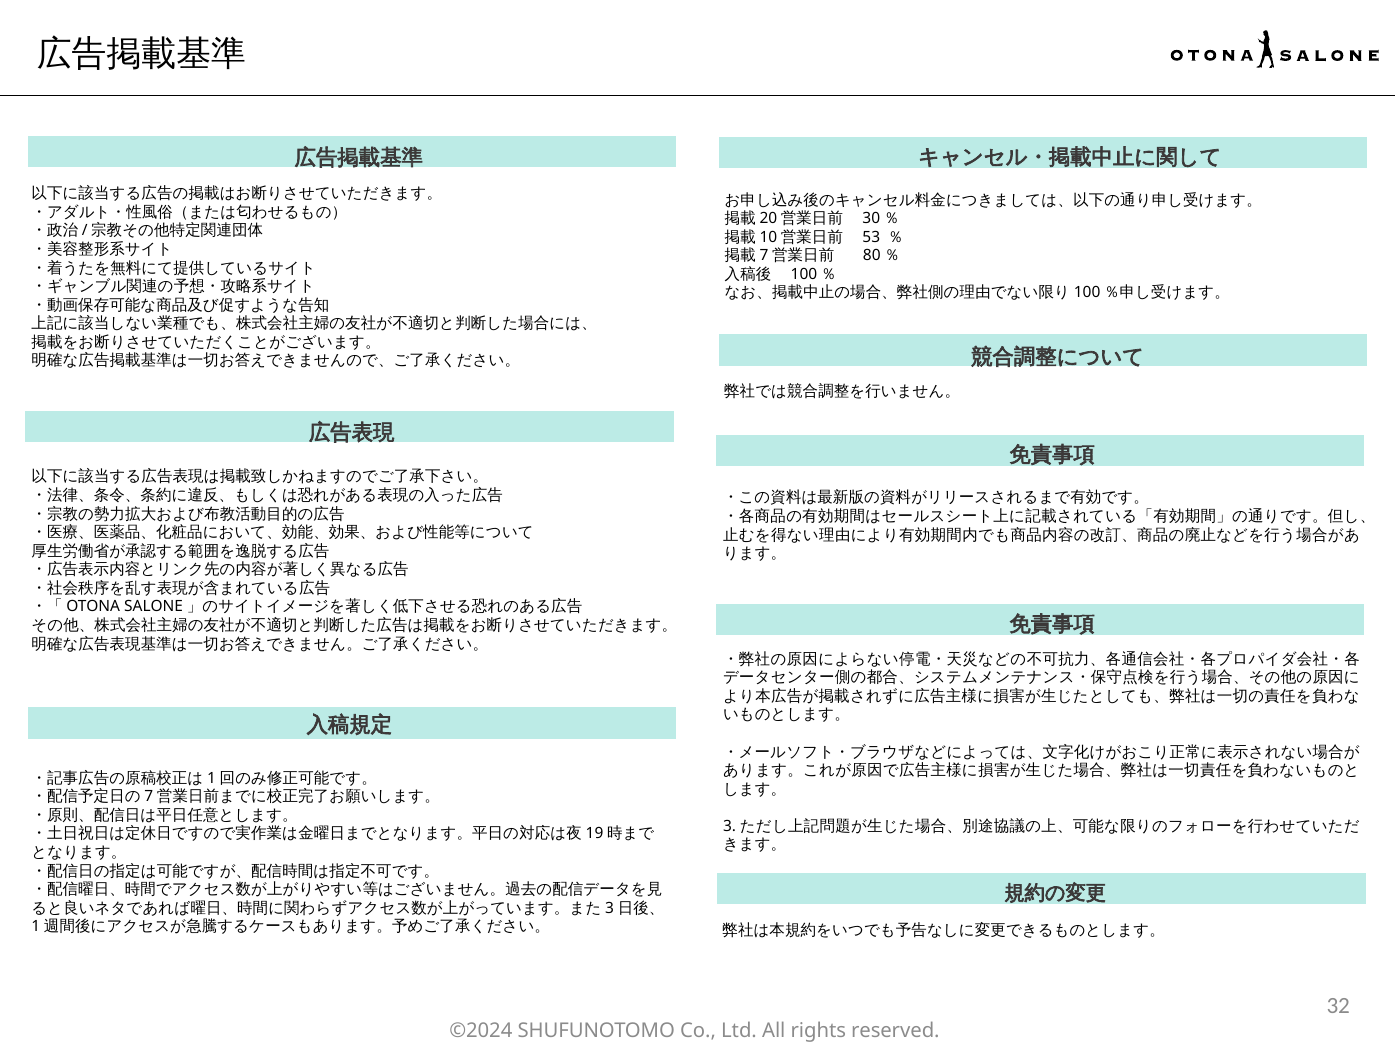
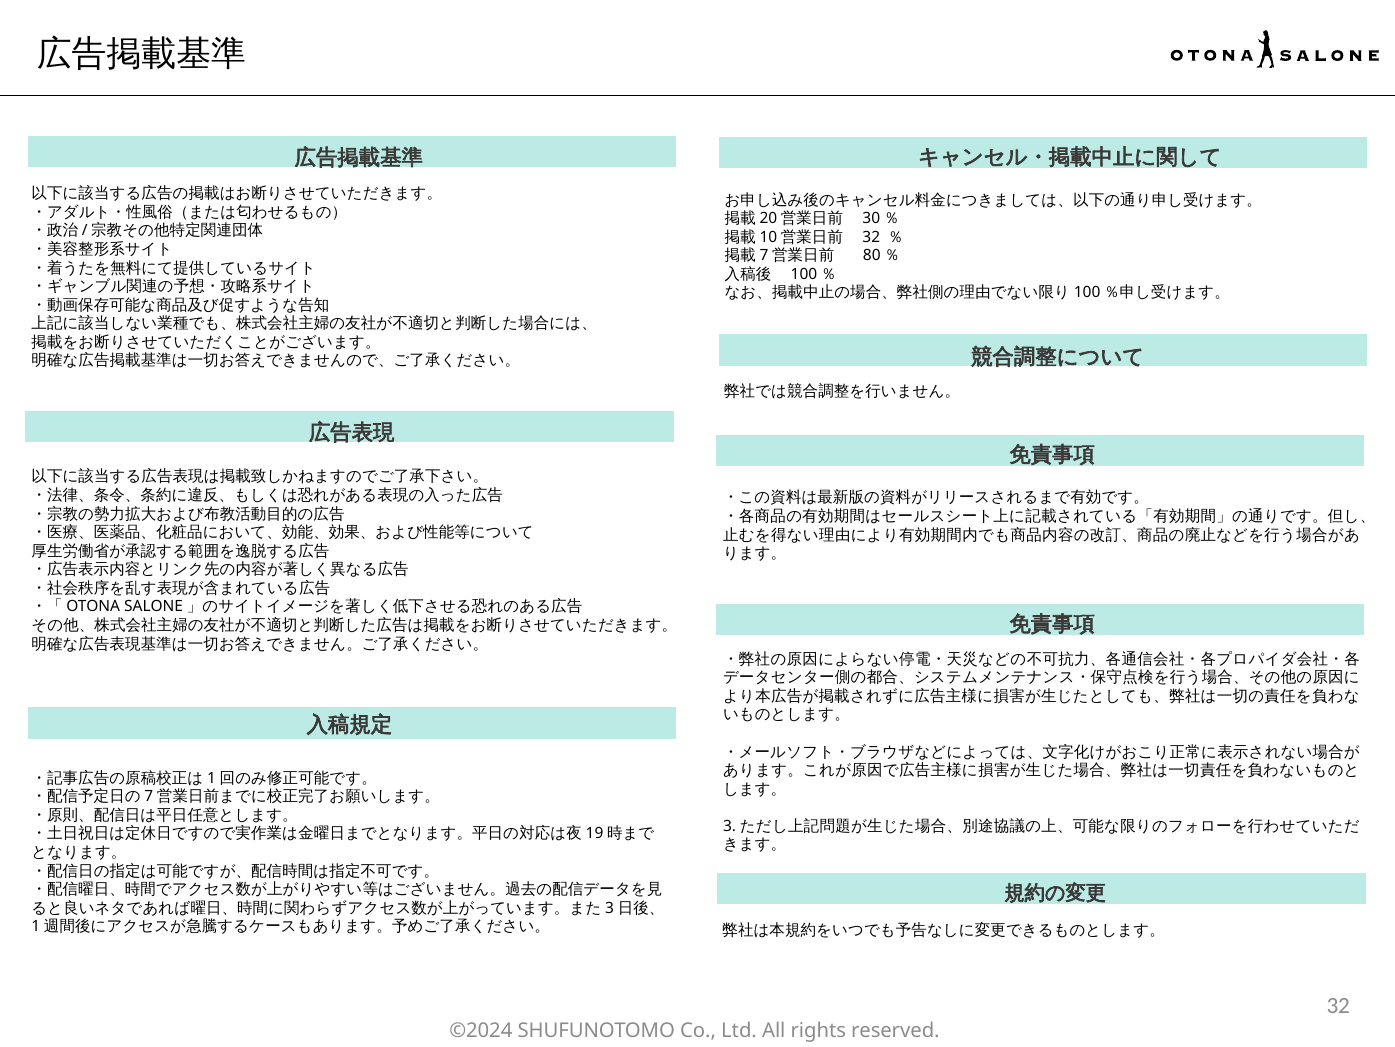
53: 53 -> 32 (871, 237)
